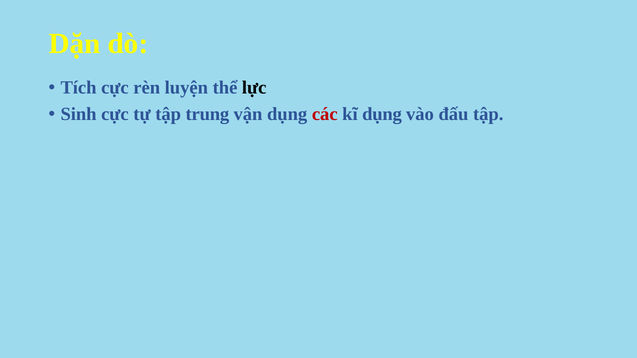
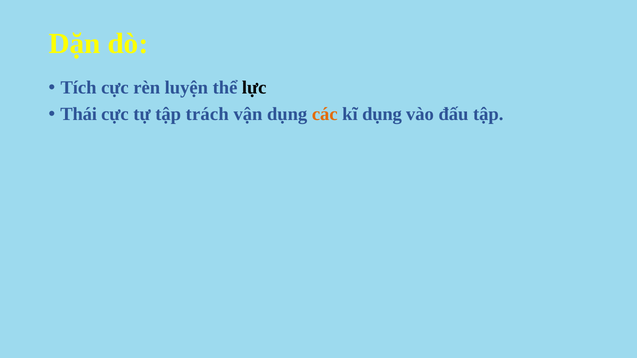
Sinh: Sinh -> Thái (79, 114)
trung: trung -> trách (207, 114)
các colour: red -> orange (325, 114)
